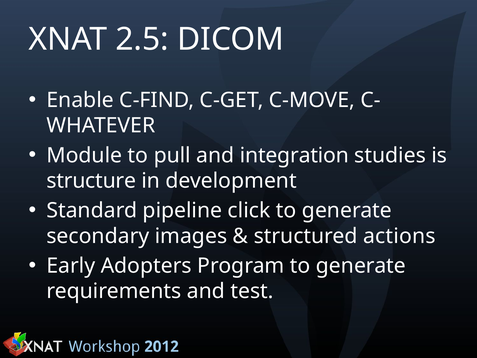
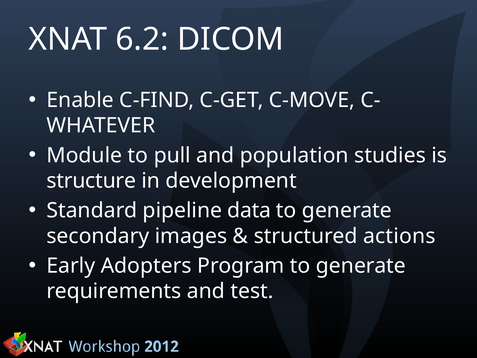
2.5: 2.5 -> 6.2 (142, 39)
integration: integration -> population (294, 155)
click: click -> data (249, 210)
